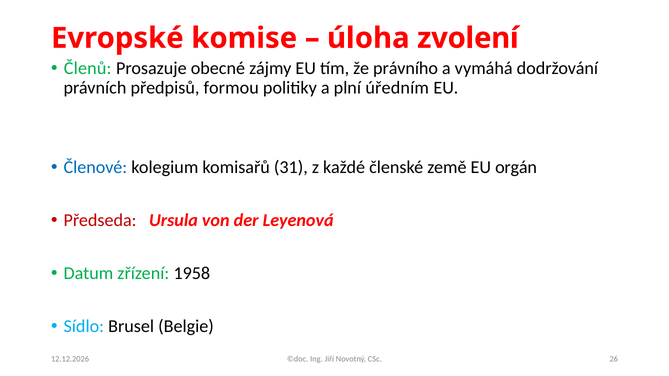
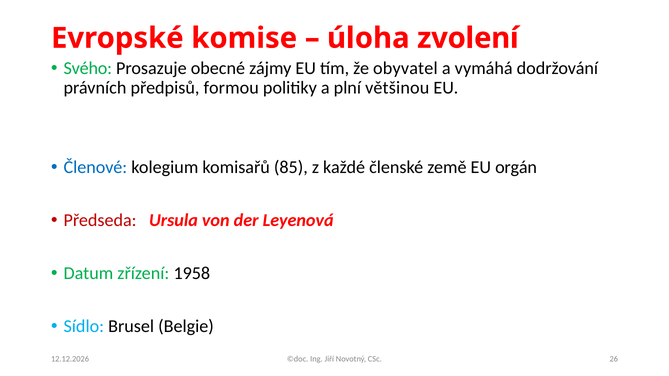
Členů: Členů -> Svého (88, 68)
právního: právního -> obyvatel (405, 68)
úředním: úředním -> většinou (397, 88)
31: 31 -> 85 (291, 168)
